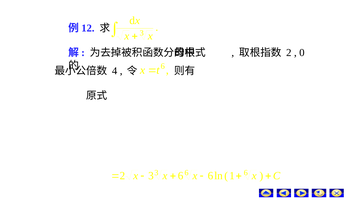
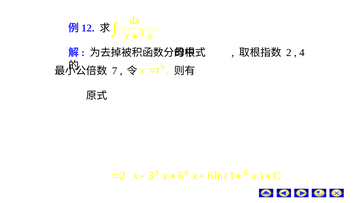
0: 0 -> 4 (302, 53)
4: 4 -> 7 (115, 71)
